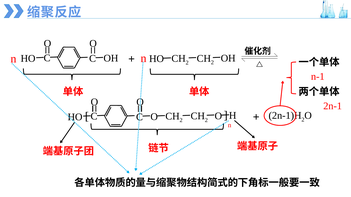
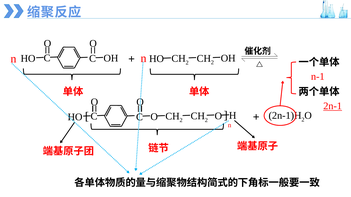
2n-1 underline: none -> present (333, 106)
